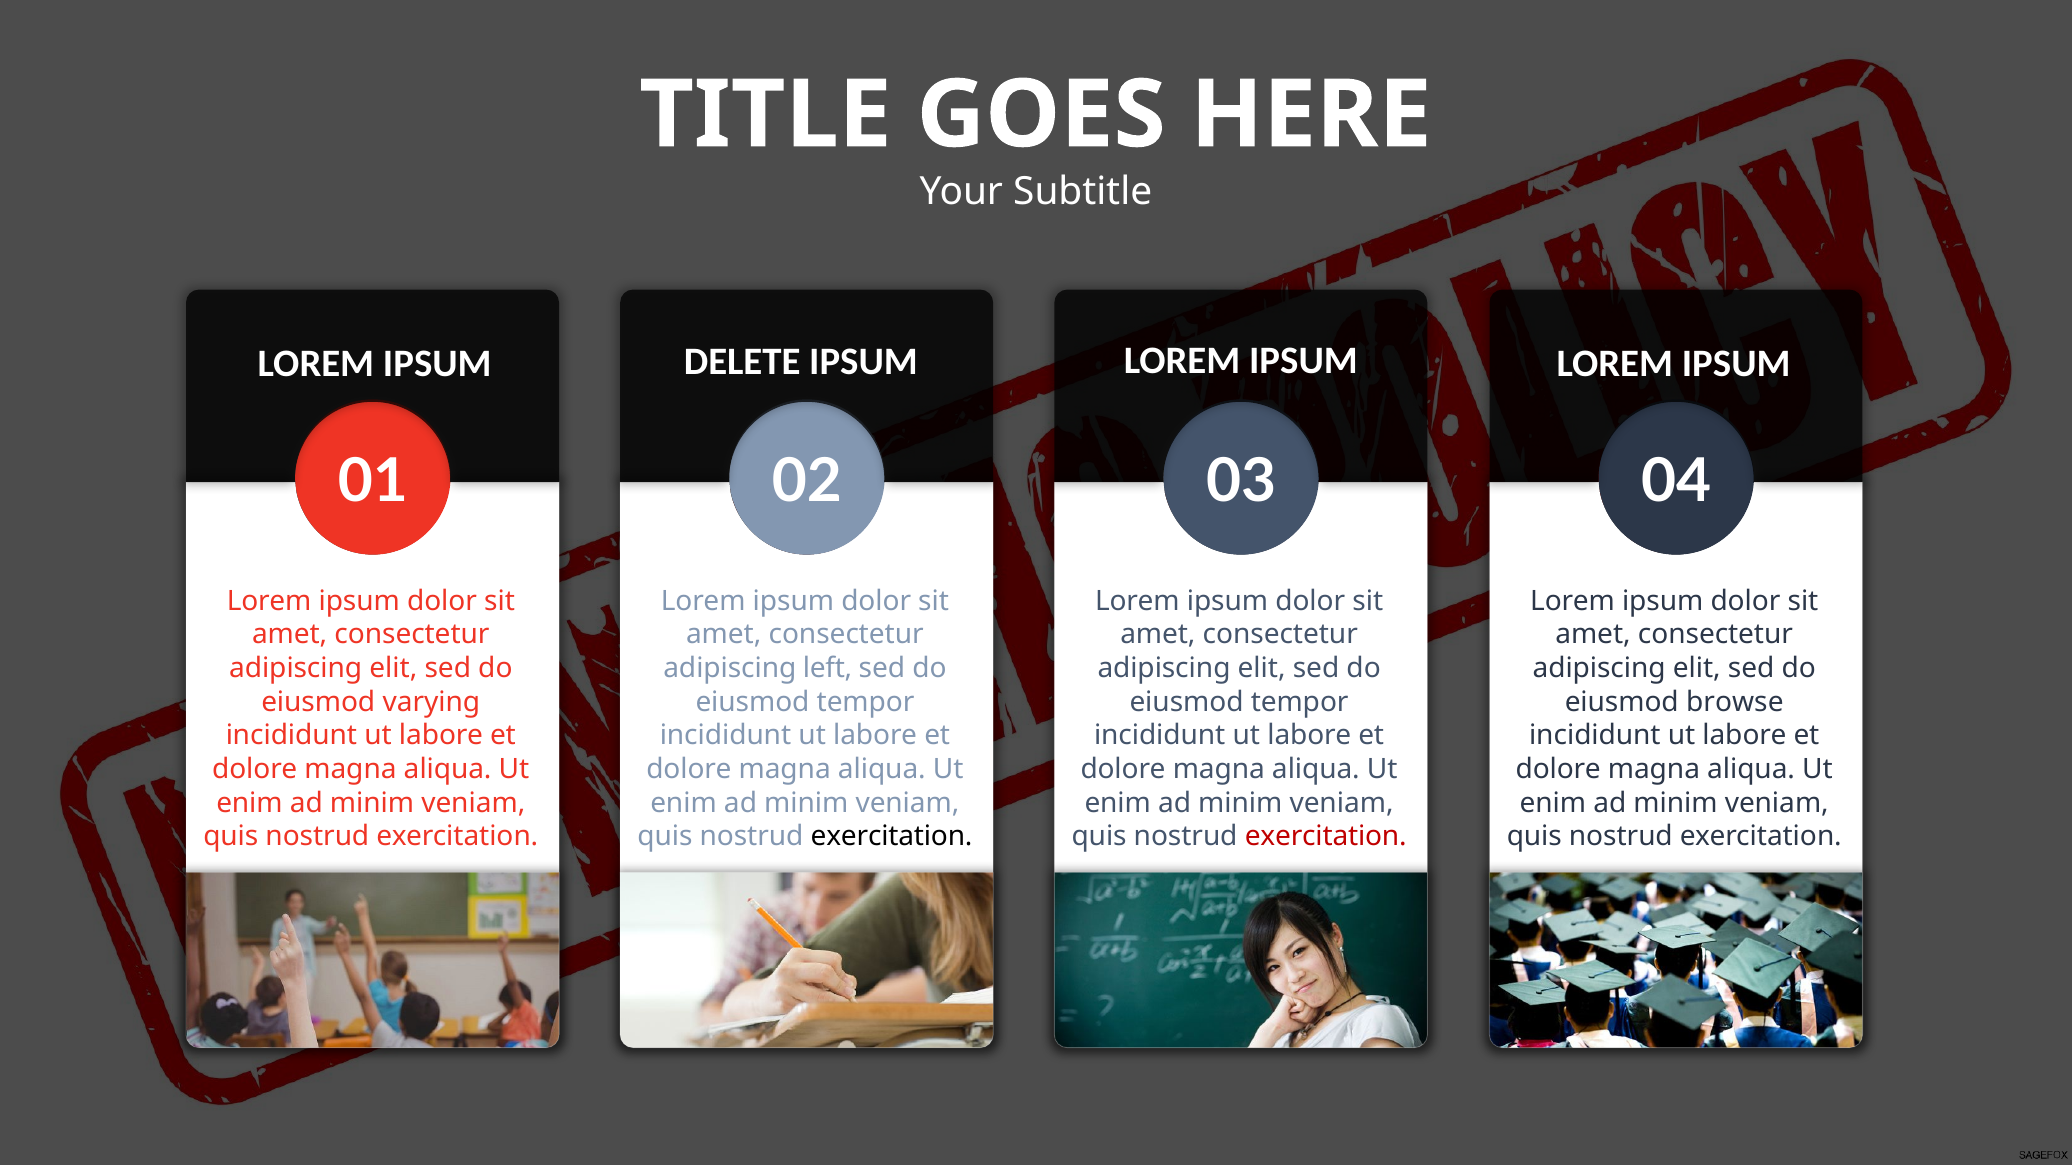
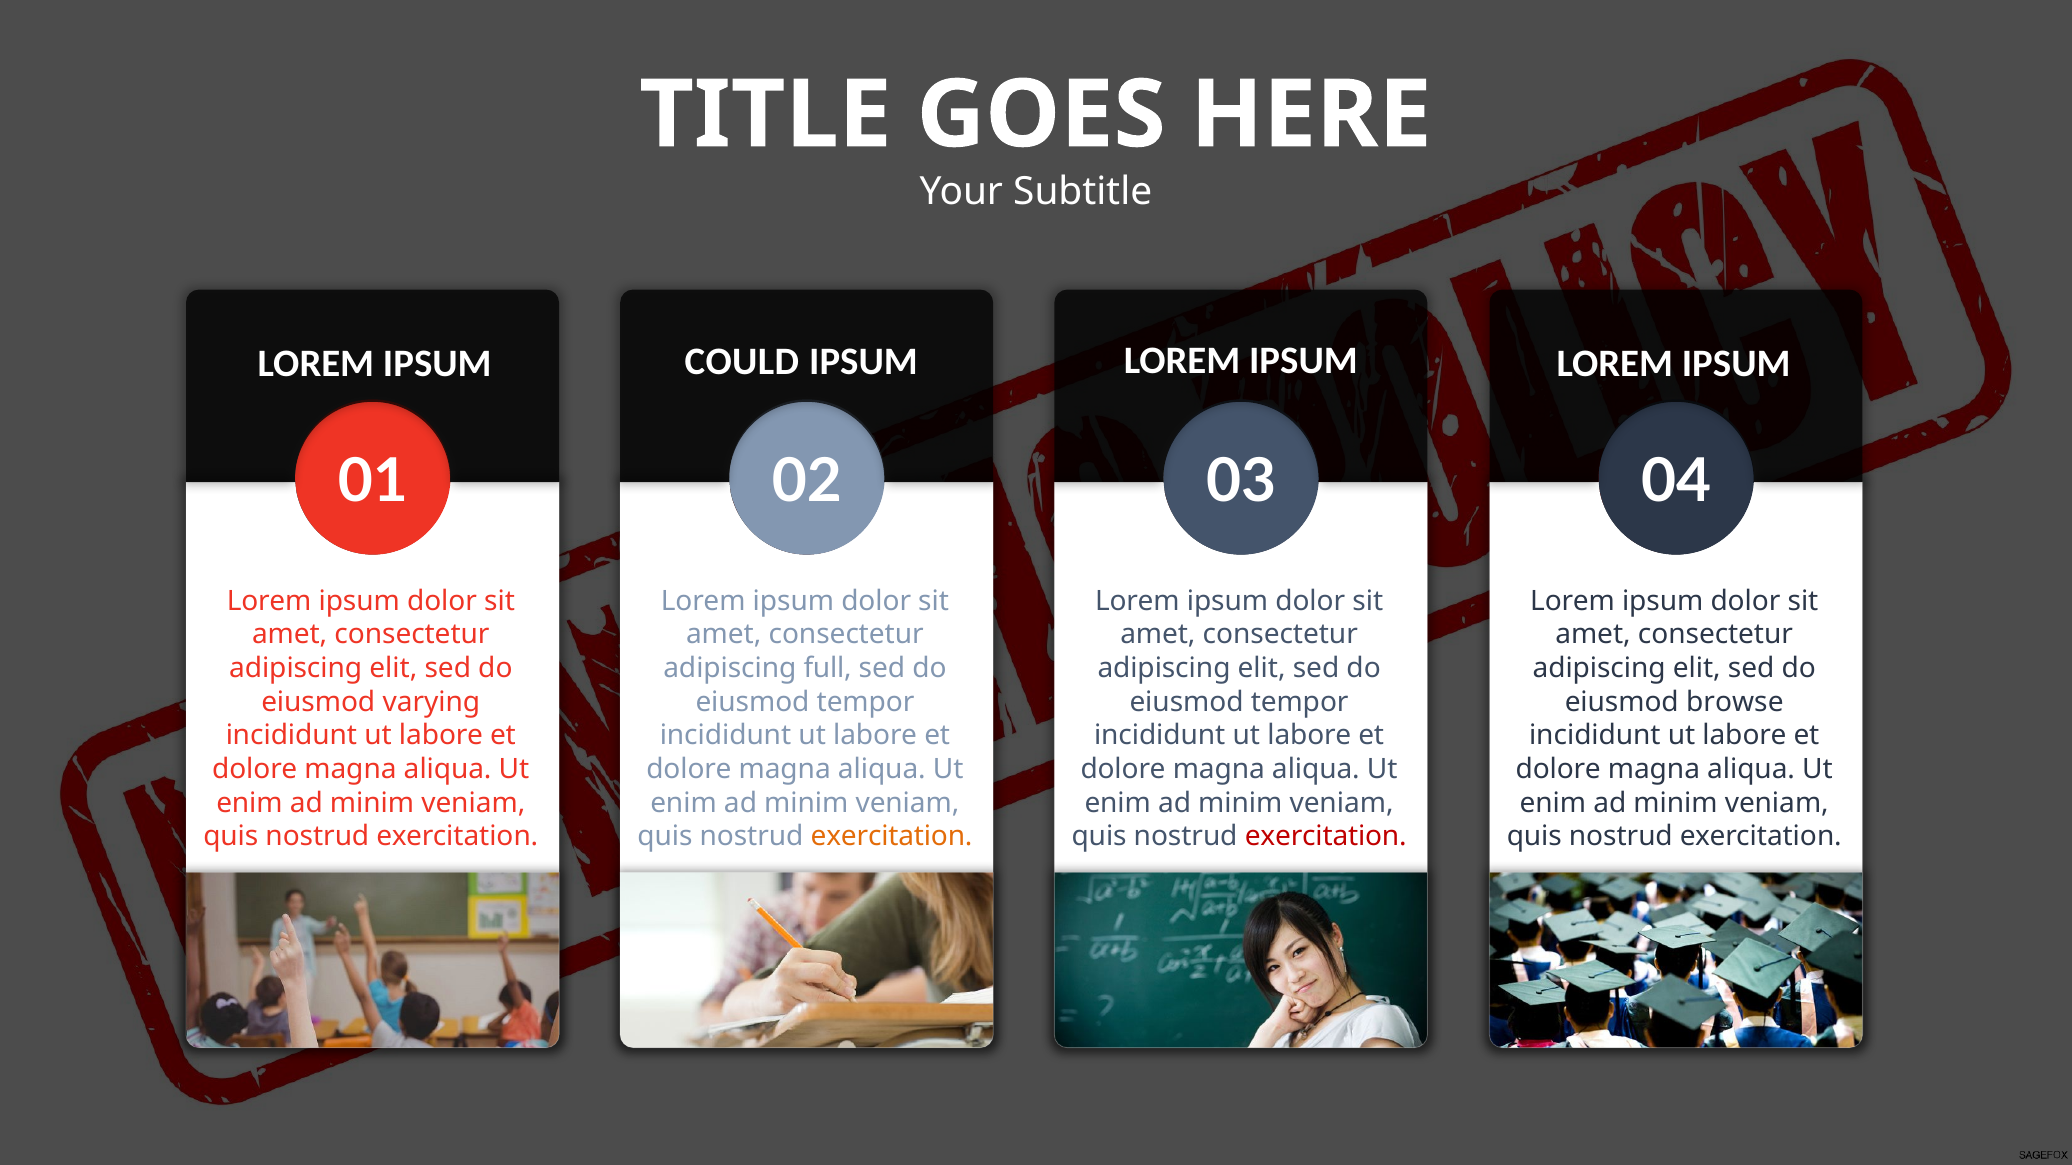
DELETE: DELETE -> COULD (742, 362)
left: left -> full (828, 668)
exercitation colour: black -> orange (892, 837)
